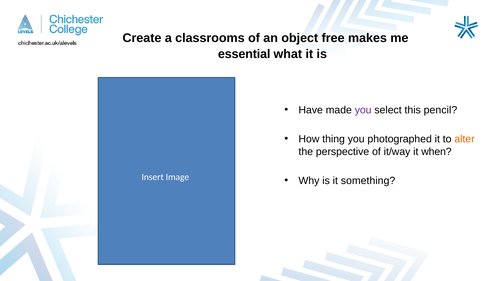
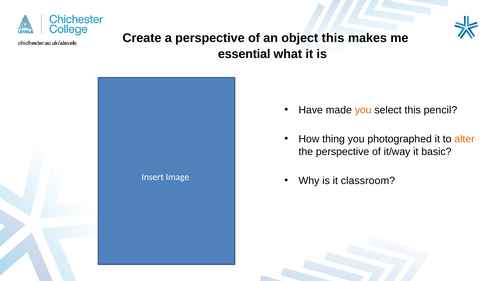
a classrooms: classrooms -> perspective (210, 38)
object free: free -> this (333, 38)
you colour: purple -> orange (363, 110)
when: when -> basic (436, 152)
something: something -> classroom (368, 181)
